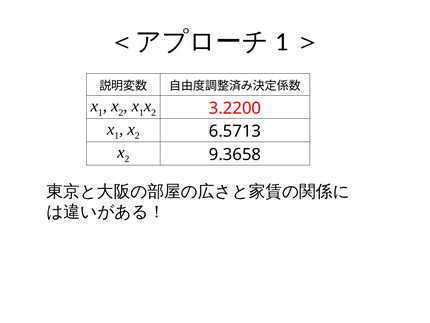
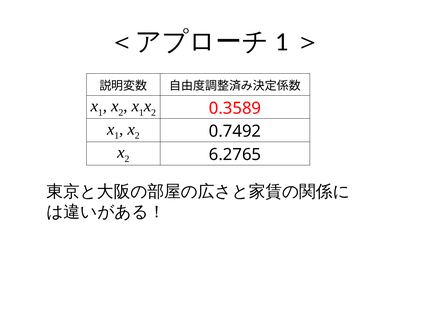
3.2200: 3.2200 -> 0.3589 (235, 108)
6.5713: 6.5713 -> 0.7492 (235, 131)
9.3658: 9.3658 -> 6.2765 (235, 154)
